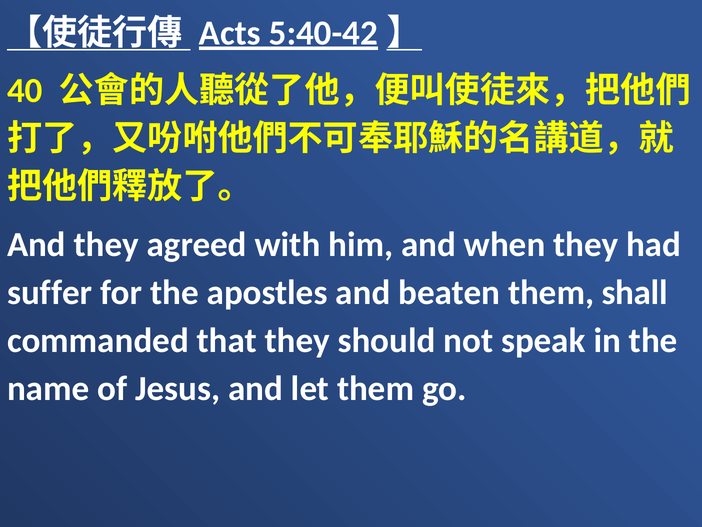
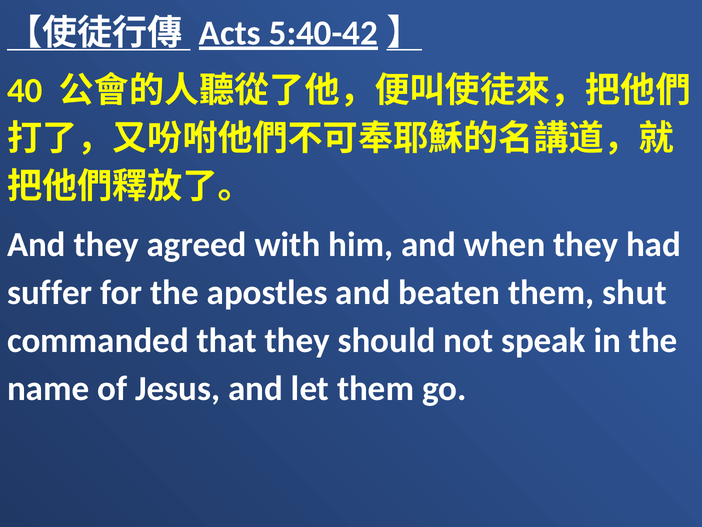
shall: shall -> shut (634, 292)
